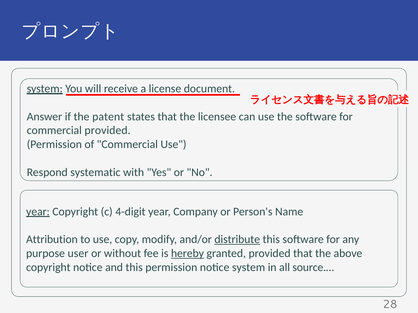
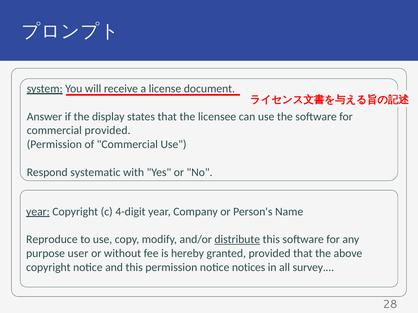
patent: patent -> display (108, 117)
Attribution: Attribution -> Reproduce (52, 240)
hereby underline: present -> none (187, 254)
notice system: system -> notices (249, 268)
source.…: source.… -> survey.… (313, 268)
